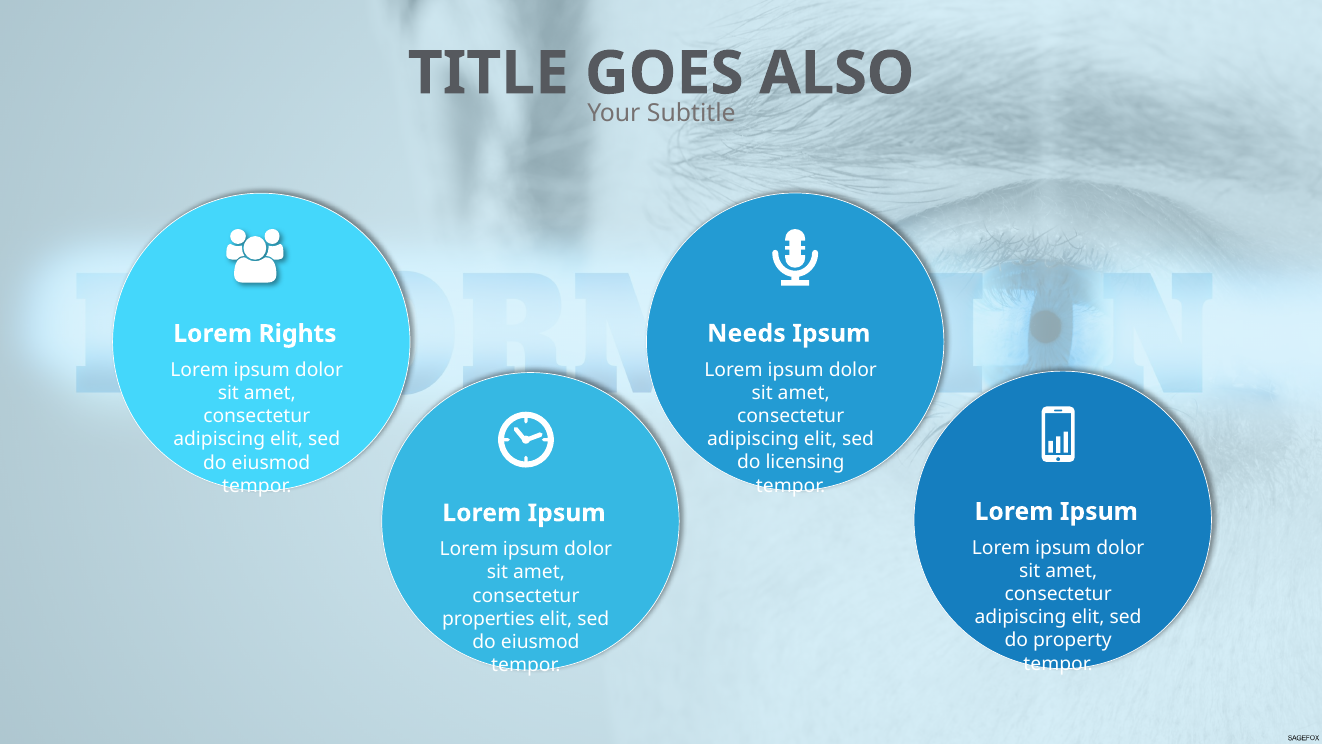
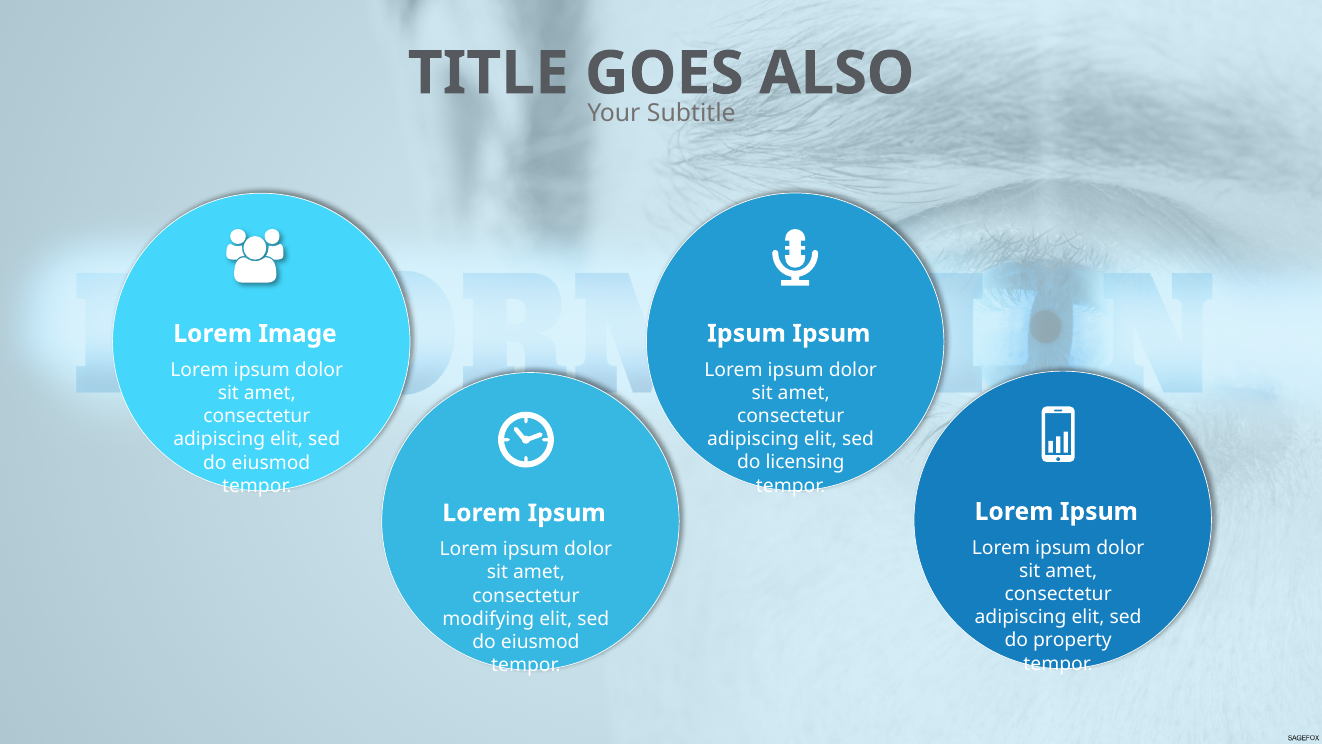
Needs: Needs -> Ipsum (746, 333)
Rights: Rights -> Image (298, 333)
properties: properties -> modifying (488, 619)
